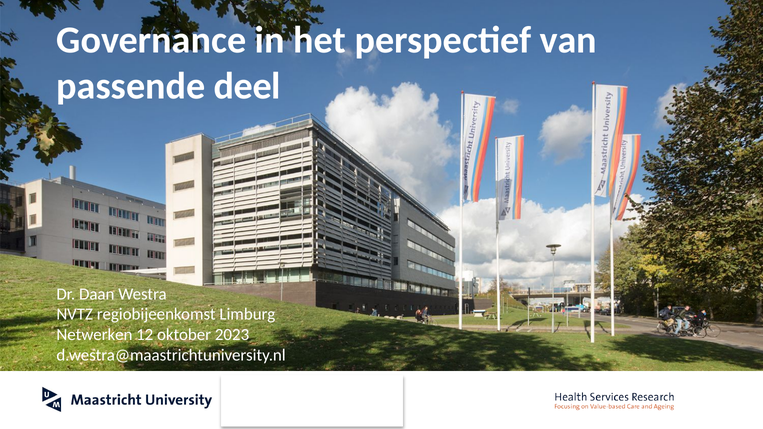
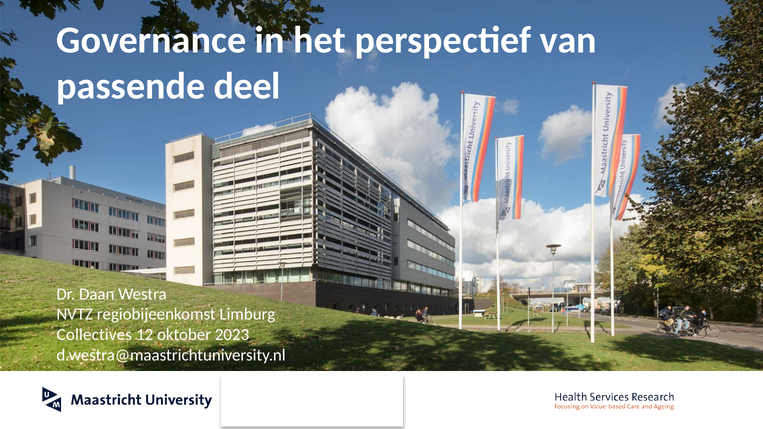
Netwerken: Netwerken -> Collectives (94, 335)
